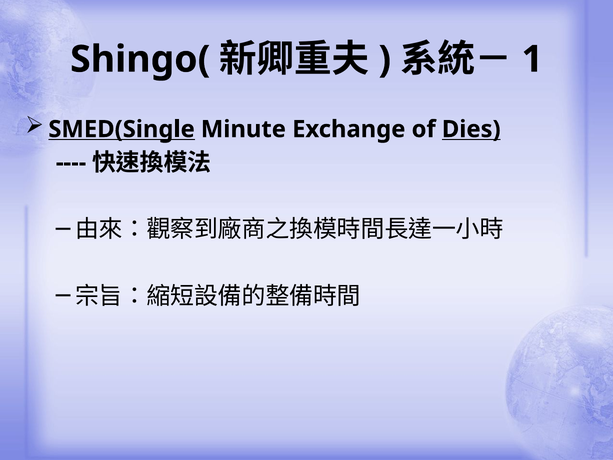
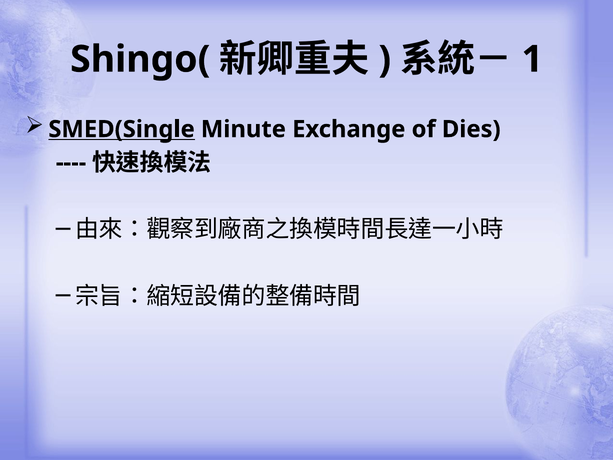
Dies underline: present -> none (471, 129)
